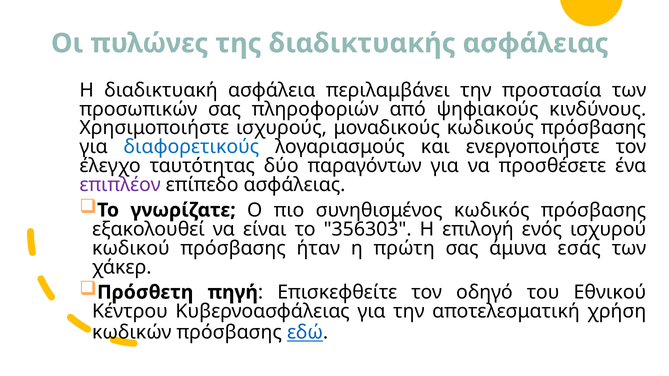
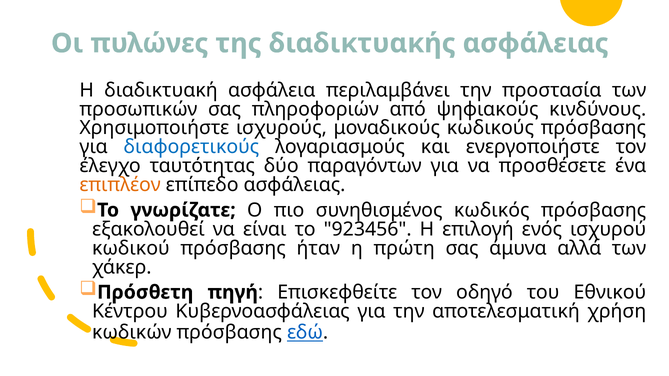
επιπλέον colour: purple -> orange (120, 185)
356303: 356303 -> 923456 (368, 229)
εσάς: εσάς -> αλλά (579, 248)
